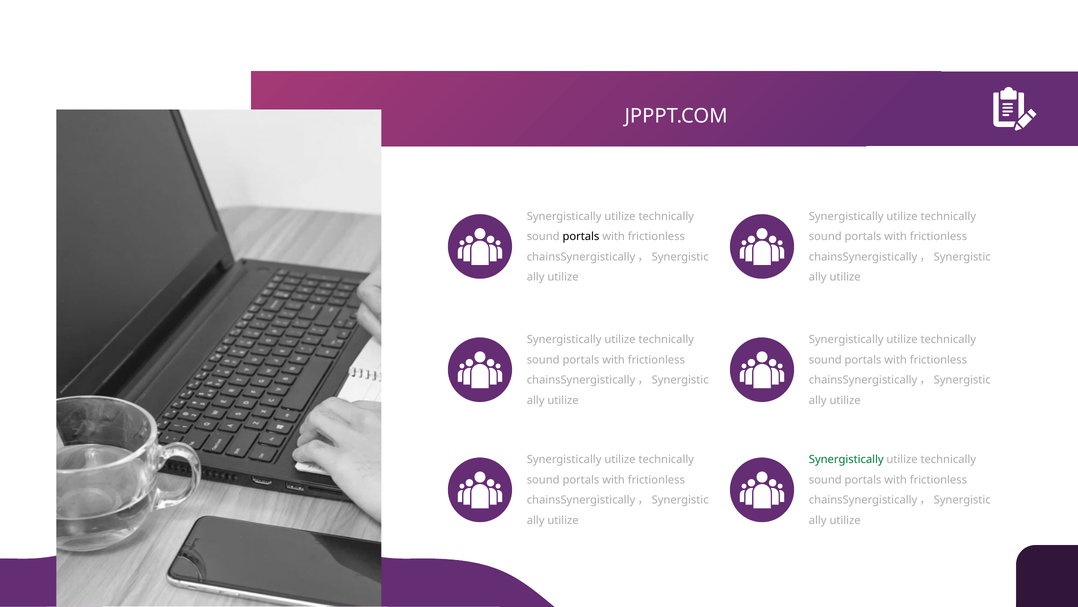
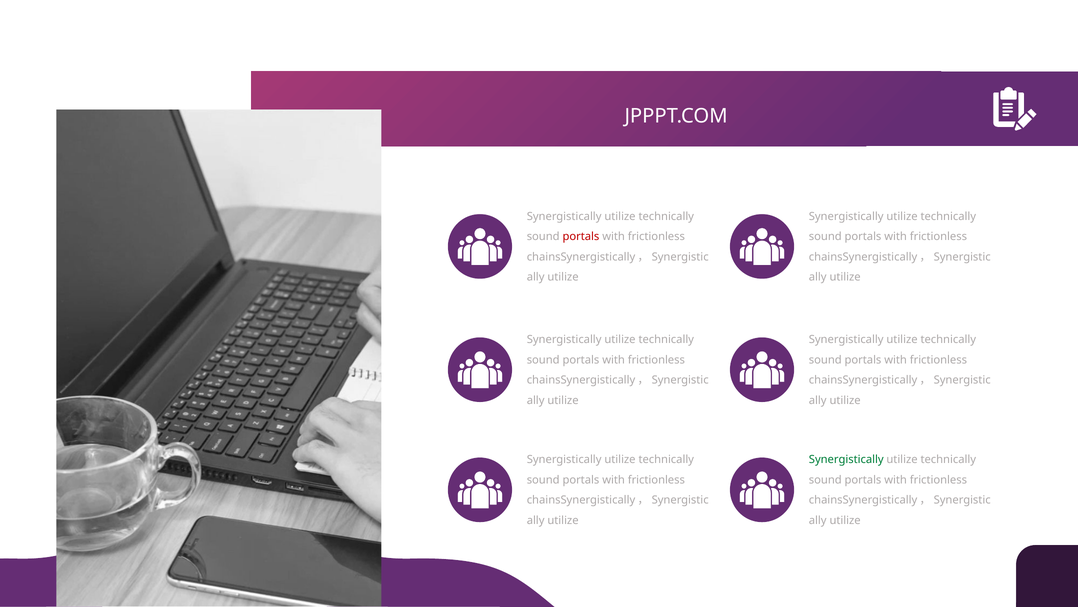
portals colour: black -> red (581, 236)
